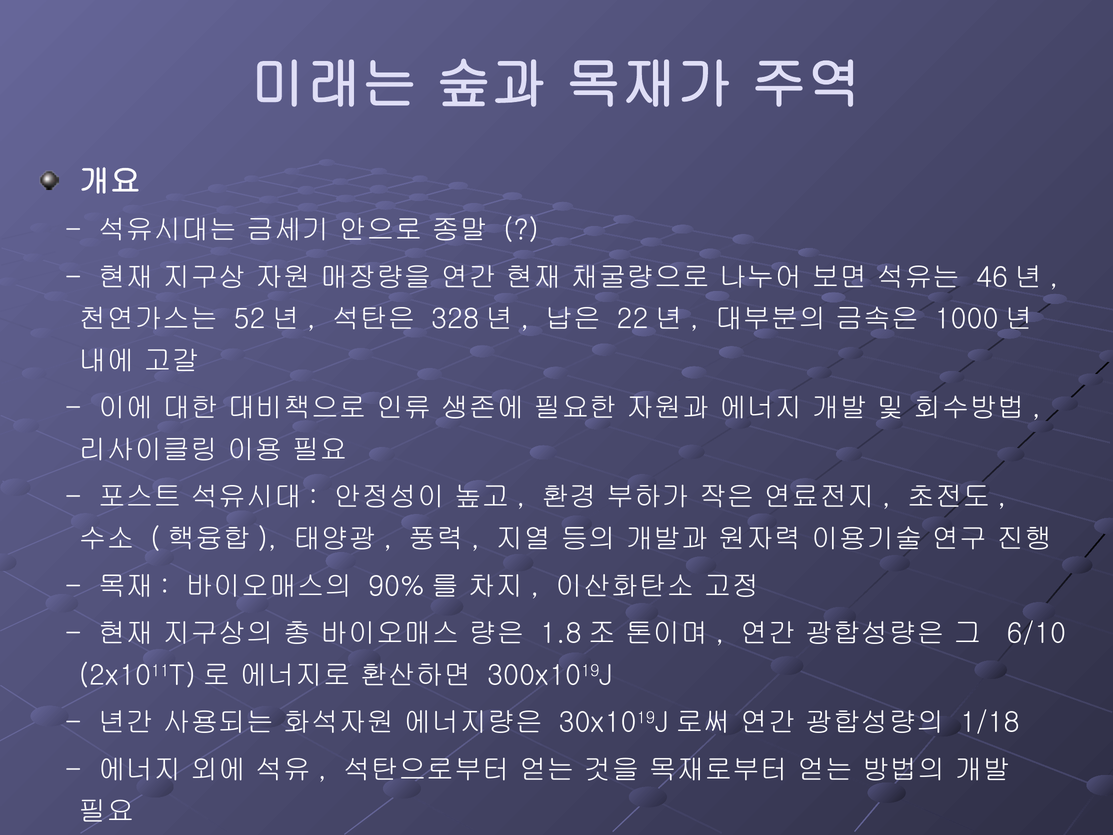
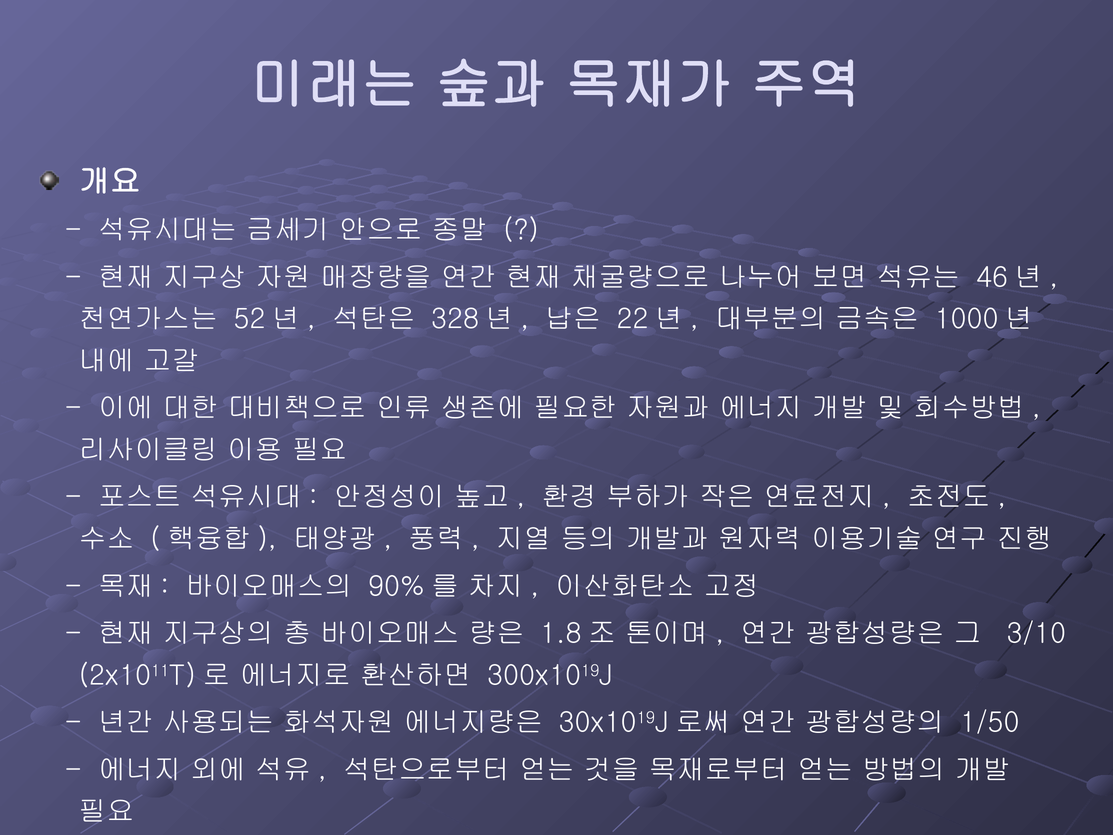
6/10: 6/10 -> 3/10 (1036, 633)
1/18: 1/18 -> 1/50 (990, 722)
